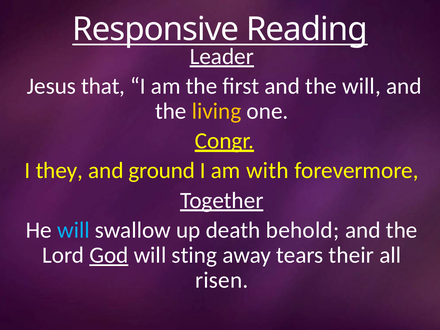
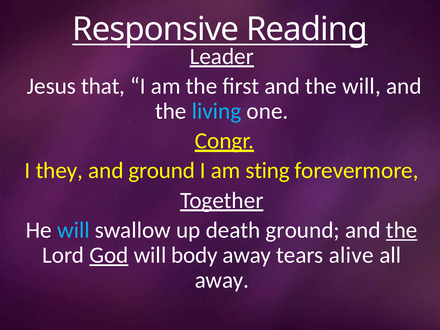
living colour: yellow -> light blue (217, 111)
with: with -> sting (268, 171)
death behold: behold -> ground (303, 230)
the underline: none -> present (402, 230)
sting: sting -> body (195, 255)
their: their -> alive (351, 255)
risen: risen -> away (222, 280)
